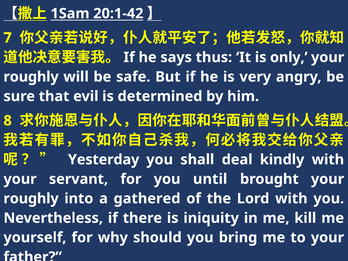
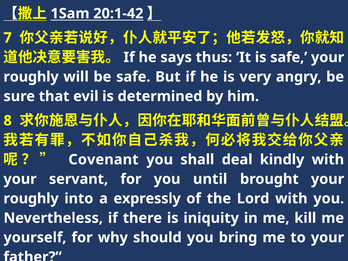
is only: only -> safe (289, 57)
Yesterday: Yesterday -> Covenant (103, 160)
gathered: gathered -> expressly (147, 199)
